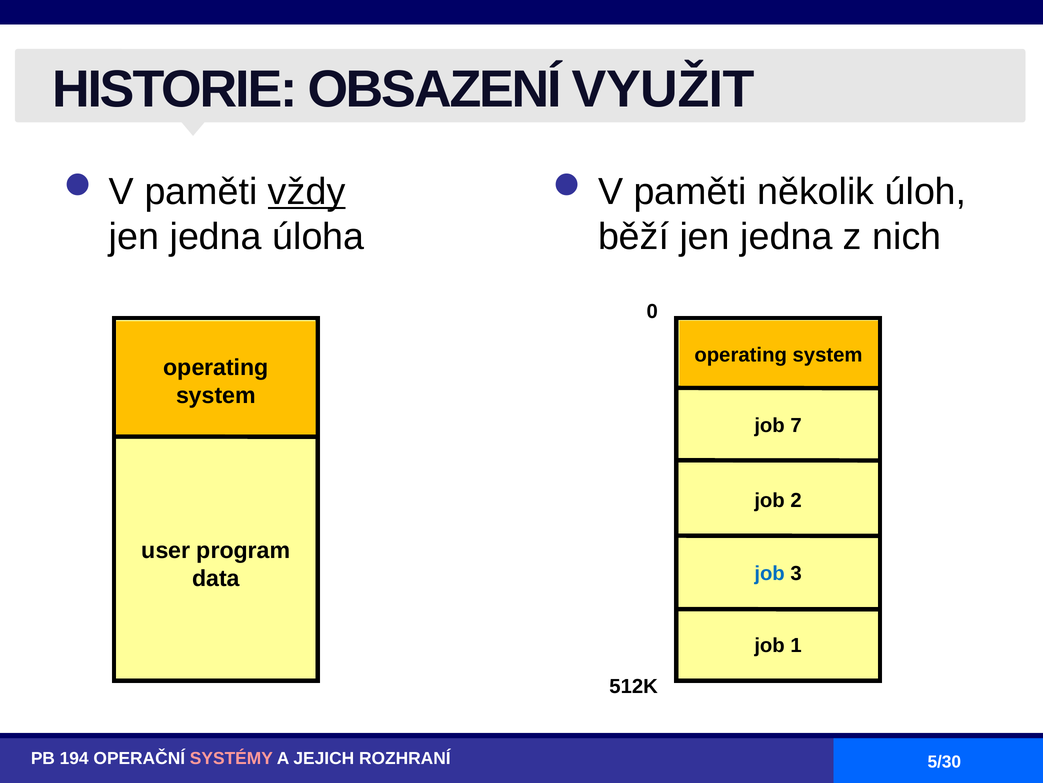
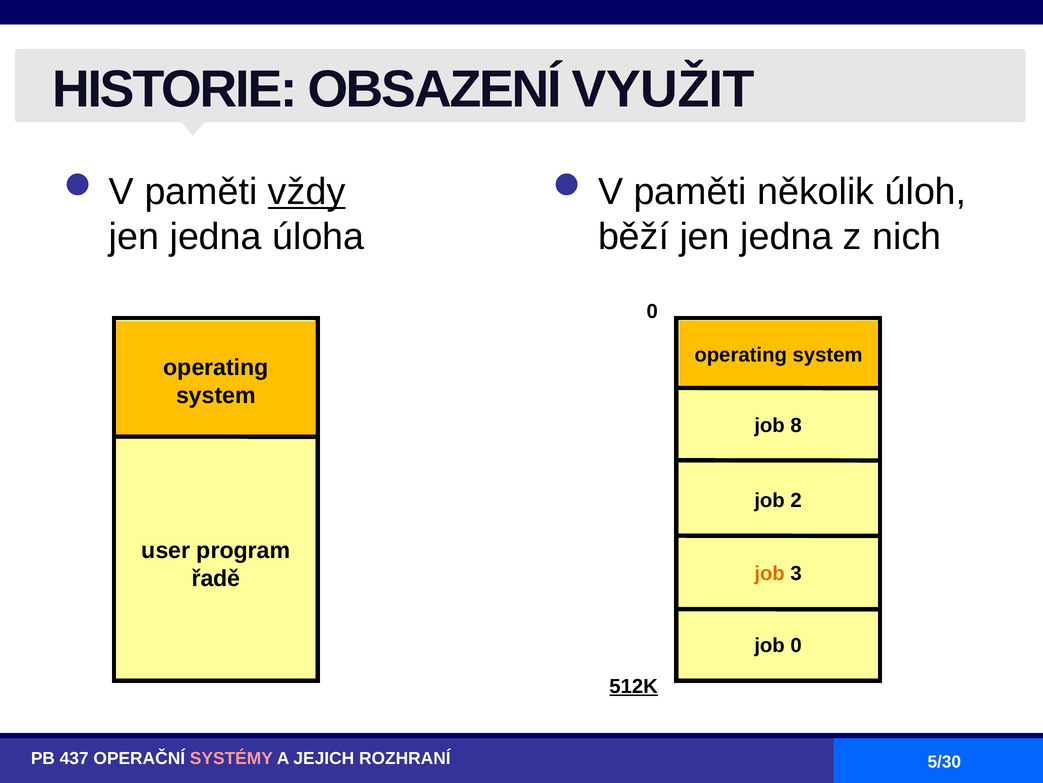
7: 7 -> 8 (796, 425)
job colour: blue -> orange (770, 573)
data: data -> řadě (216, 578)
job 1: 1 -> 0 (796, 645)
512K underline: none -> present (634, 686)
194: 194 -> 437 (74, 758)
